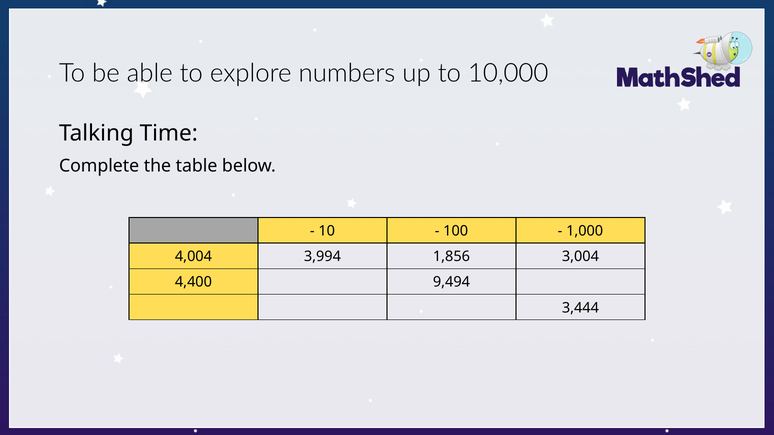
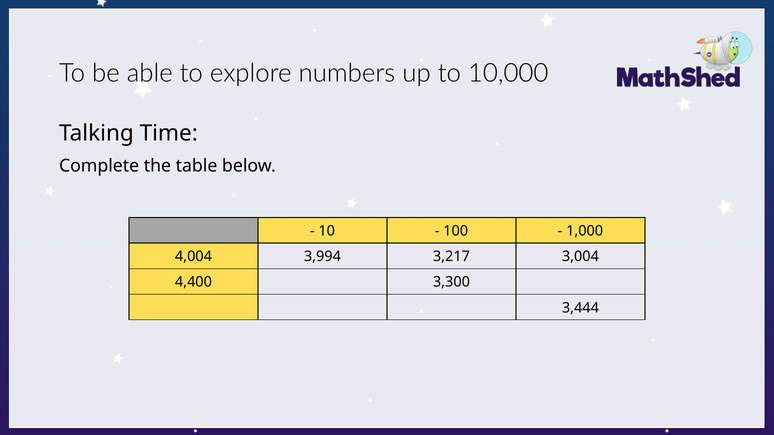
1,856: 1,856 -> 3,217 (451, 257)
9,494: 9,494 -> 3,300 (451, 282)
